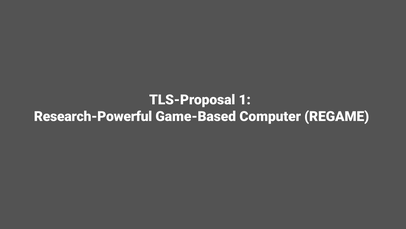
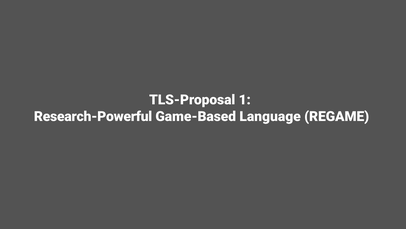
Computer: Computer -> Language (270, 116)
